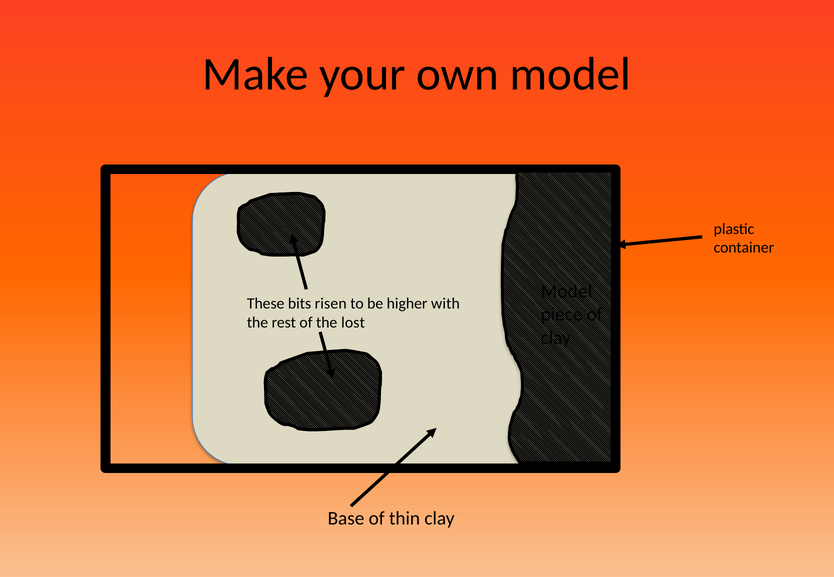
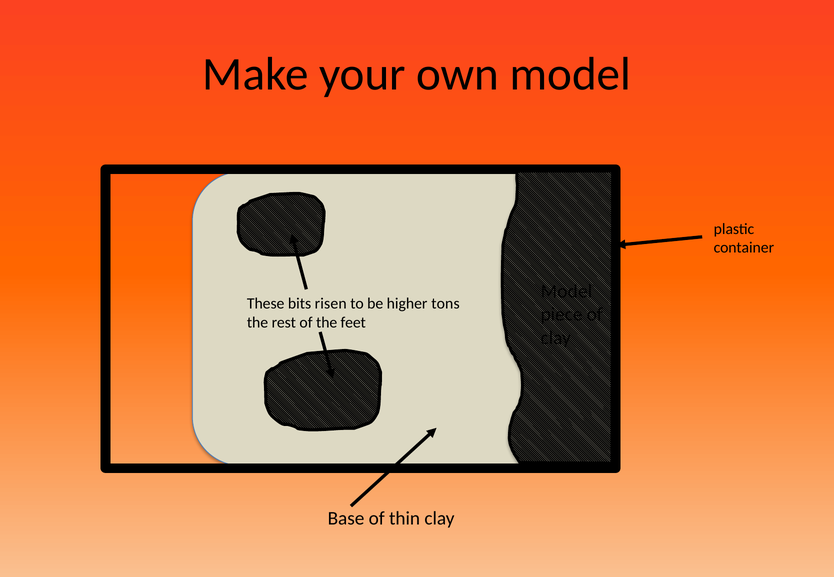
with: with -> tons (445, 304)
lost: lost -> feet (353, 323)
